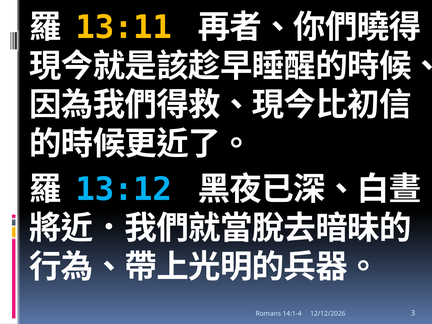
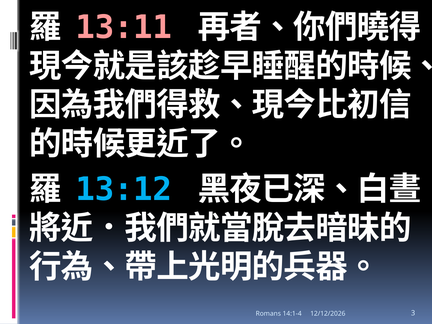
13:11 colour: yellow -> pink (124, 27)
